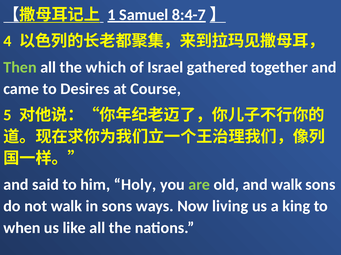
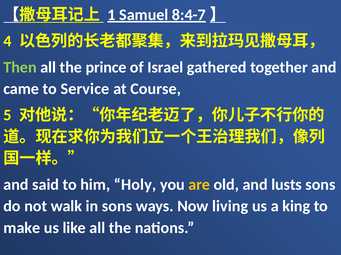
which: which -> prince (106, 68)
Desires: Desires -> Service (85, 89)
are colour: light green -> yellow (199, 185)
and walk: walk -> lusts (287, 185)
when: when -> make (22, 228)
